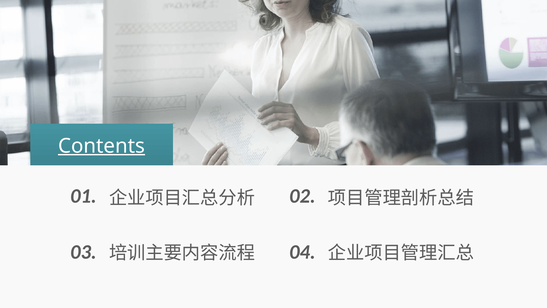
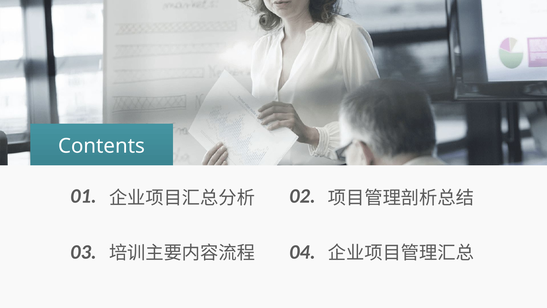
Contents underline: present -> none (102, 146)
